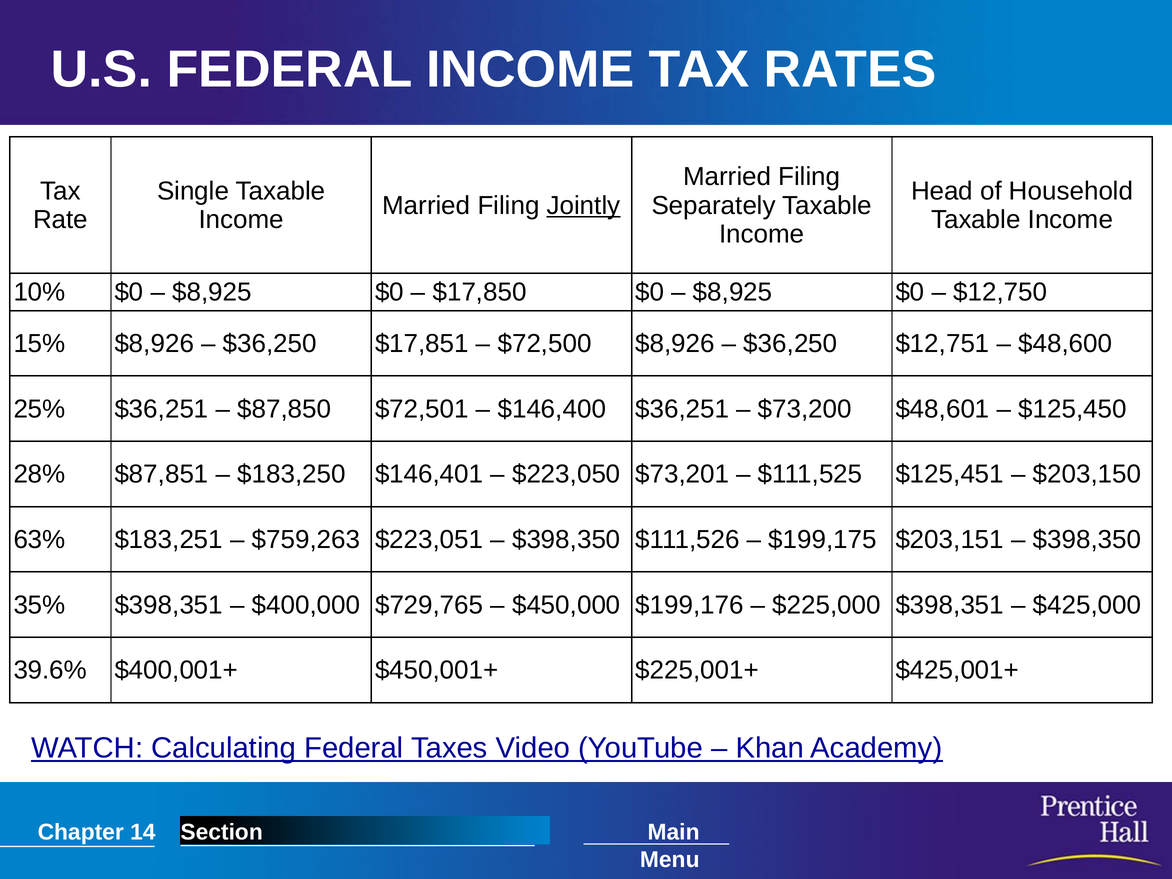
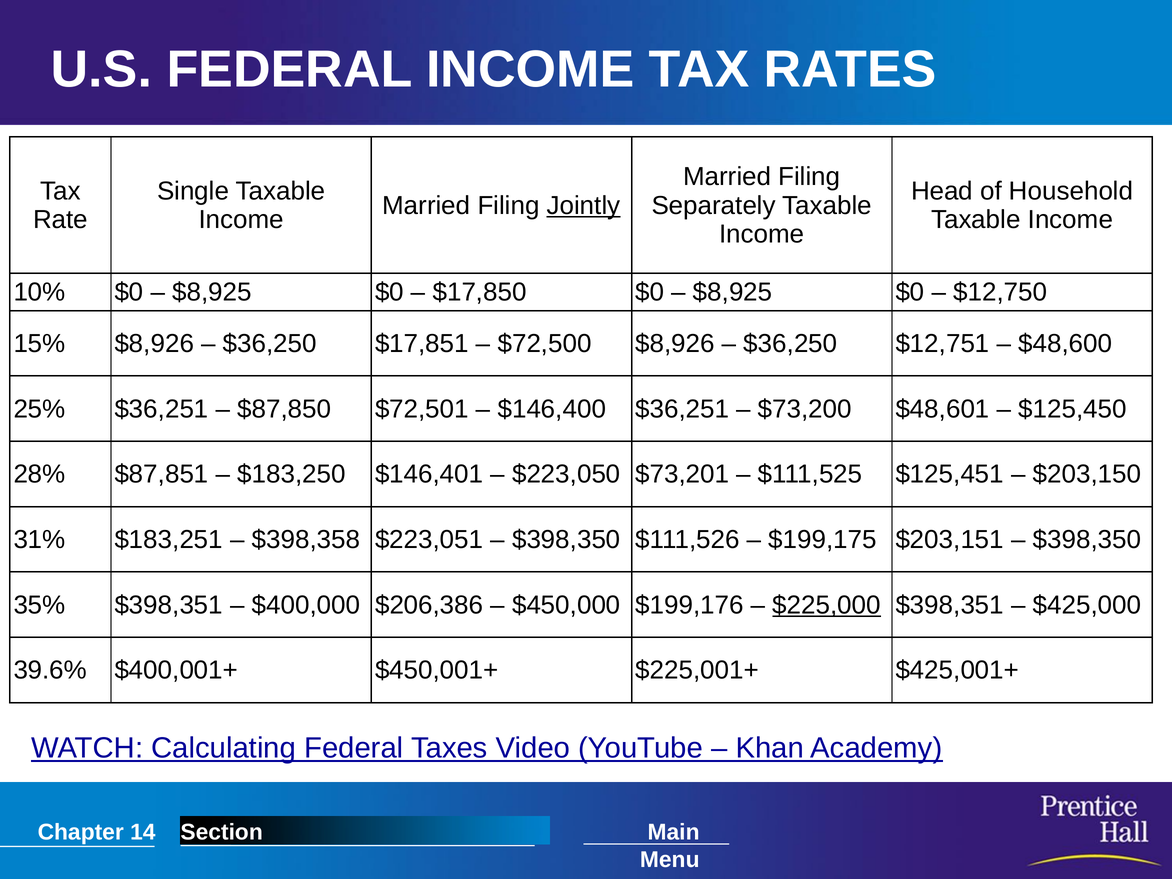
63%: 63% -> 31% (39, 540)
$759,263: $759,263 -> $398,358 (306, 540)
$729,765: $729,765 -> $206,386 (429, 605)
$225,000 underline: none -> present (827, 605)
